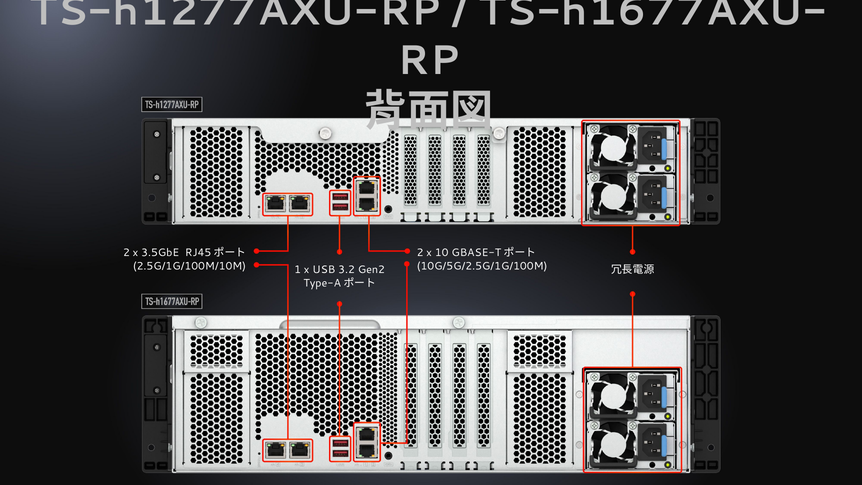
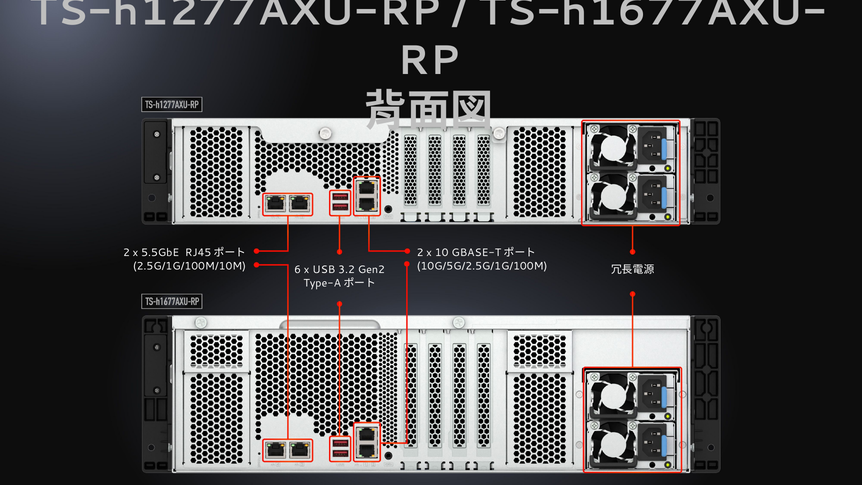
3.5GbE: 3.5GbE -> 5.5GbE (160, 253)
1: 1 -> 6 (298, 270)
